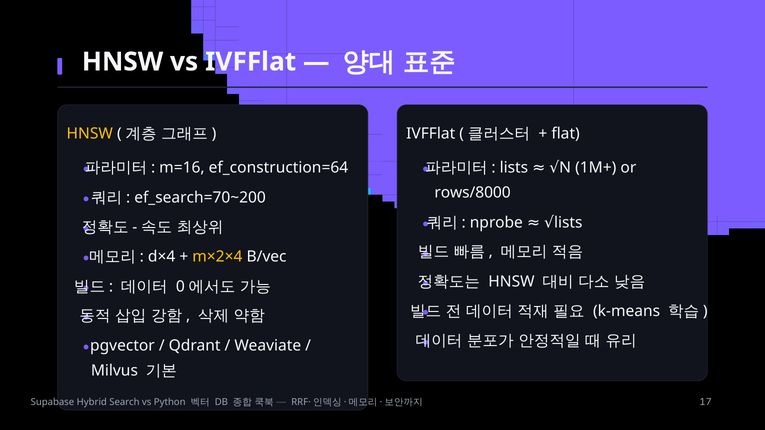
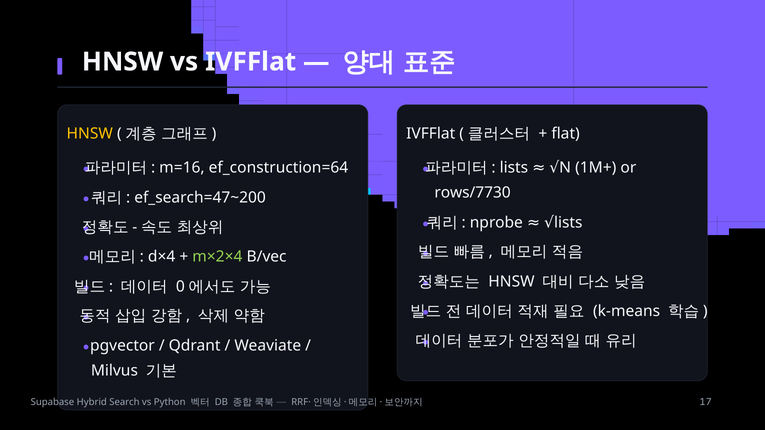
rows/8000: rows/8000 -> rows/7730 (473, 193)
ef_search=70~200: ef_search=70~200 -> ef_search=47~200 (200, 198)
m×2×4 colour: yellow -> light green (217, 257)
